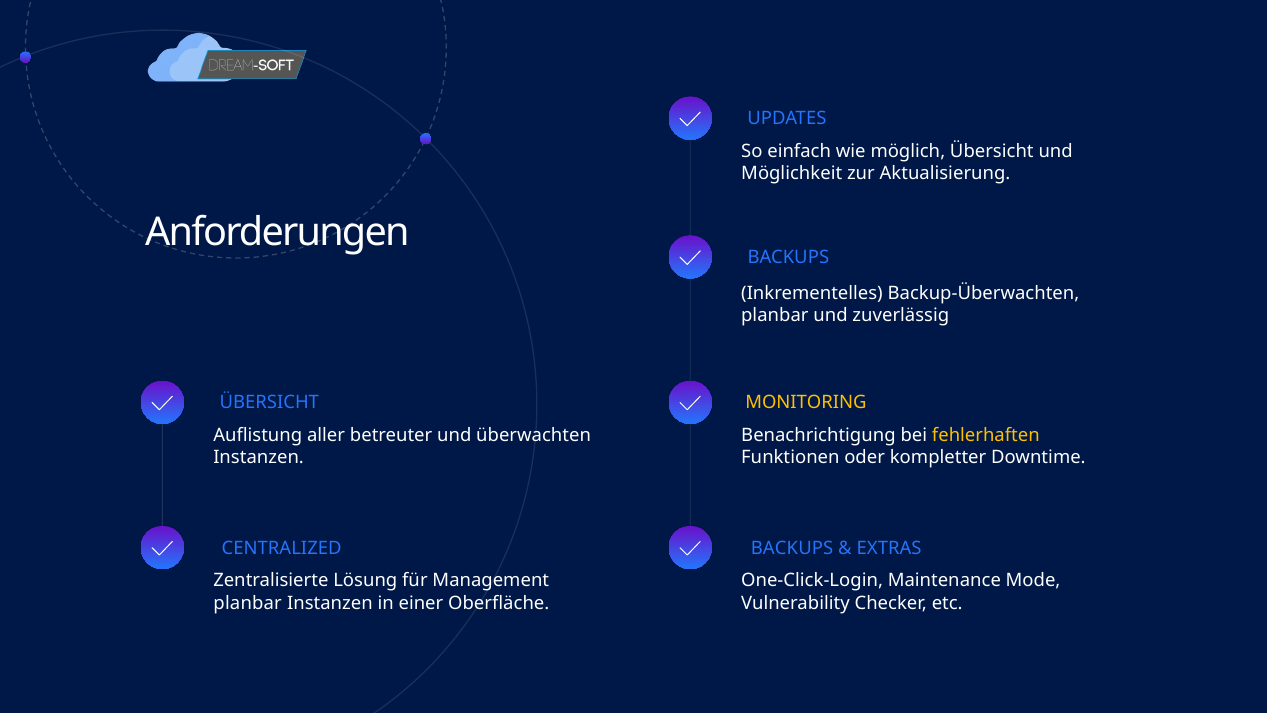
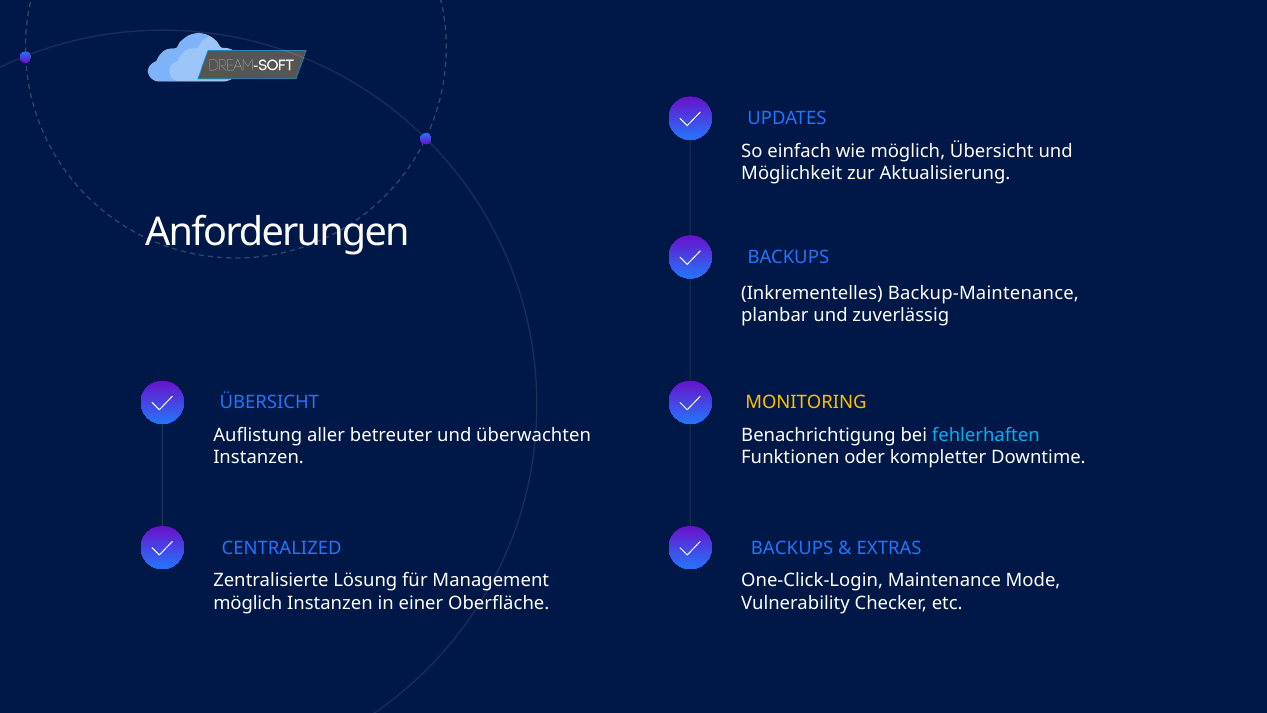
Backup-Überwachten: Backup-Überwachten -> Backup-Maintenance (983, 293)
fehlerhaften colour: yellow -> light blue (986, 435)
planbar: planbar -> möglich (248, 603)
